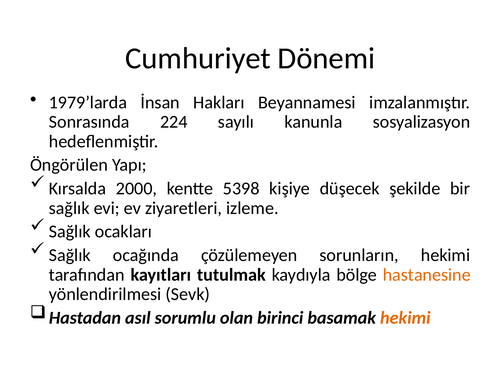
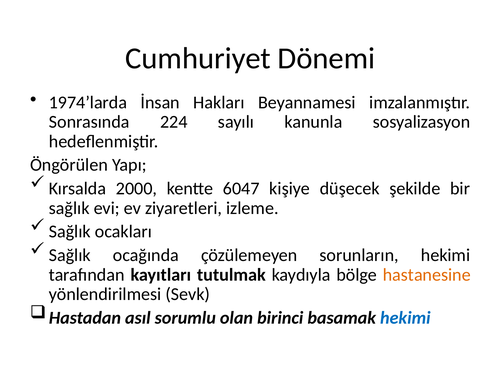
1979’larda: 1979’larda -> 1974’larda (88, 102)
5398: 5398 -> 6047 (241, 188)
hekimi colour: orange -> blue (405, 318)
